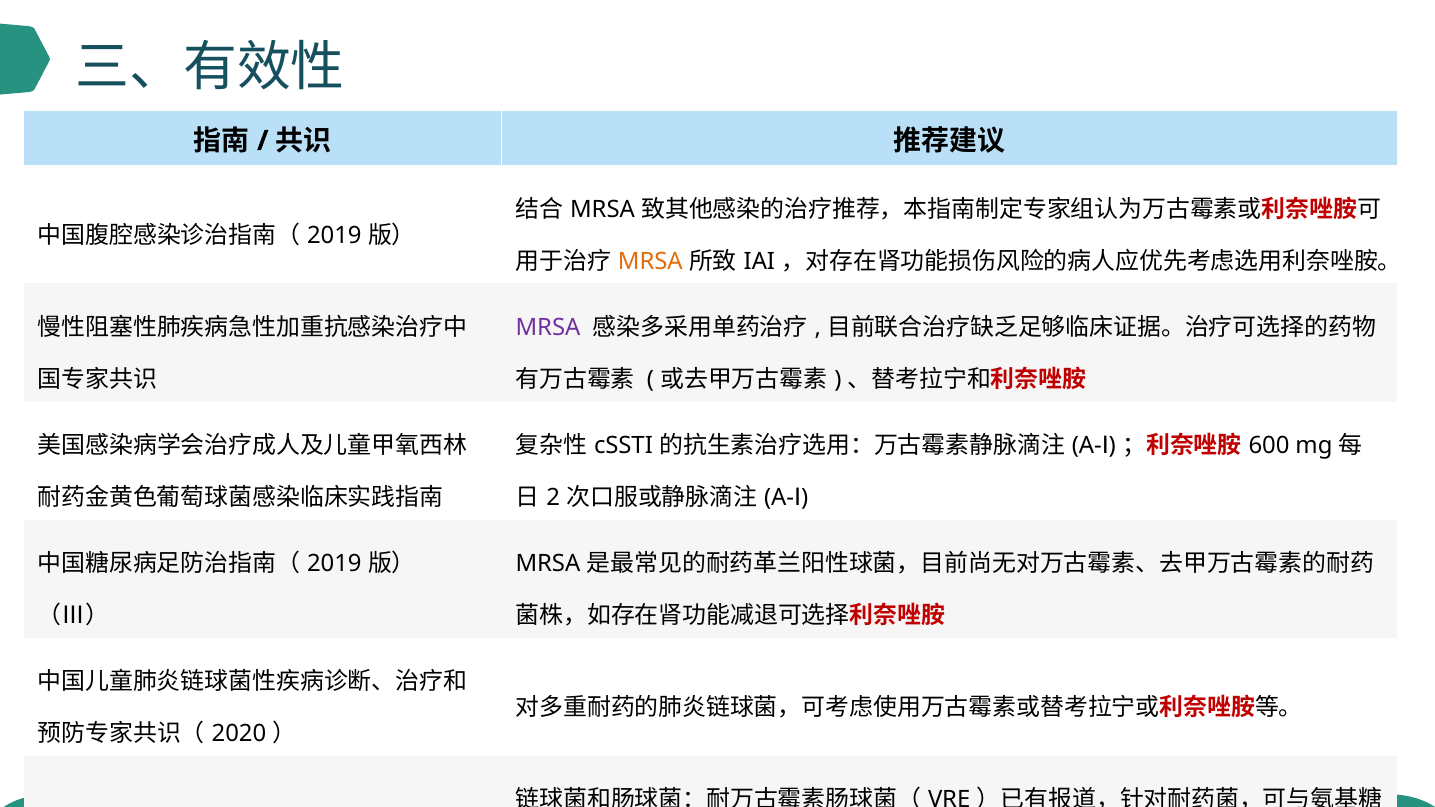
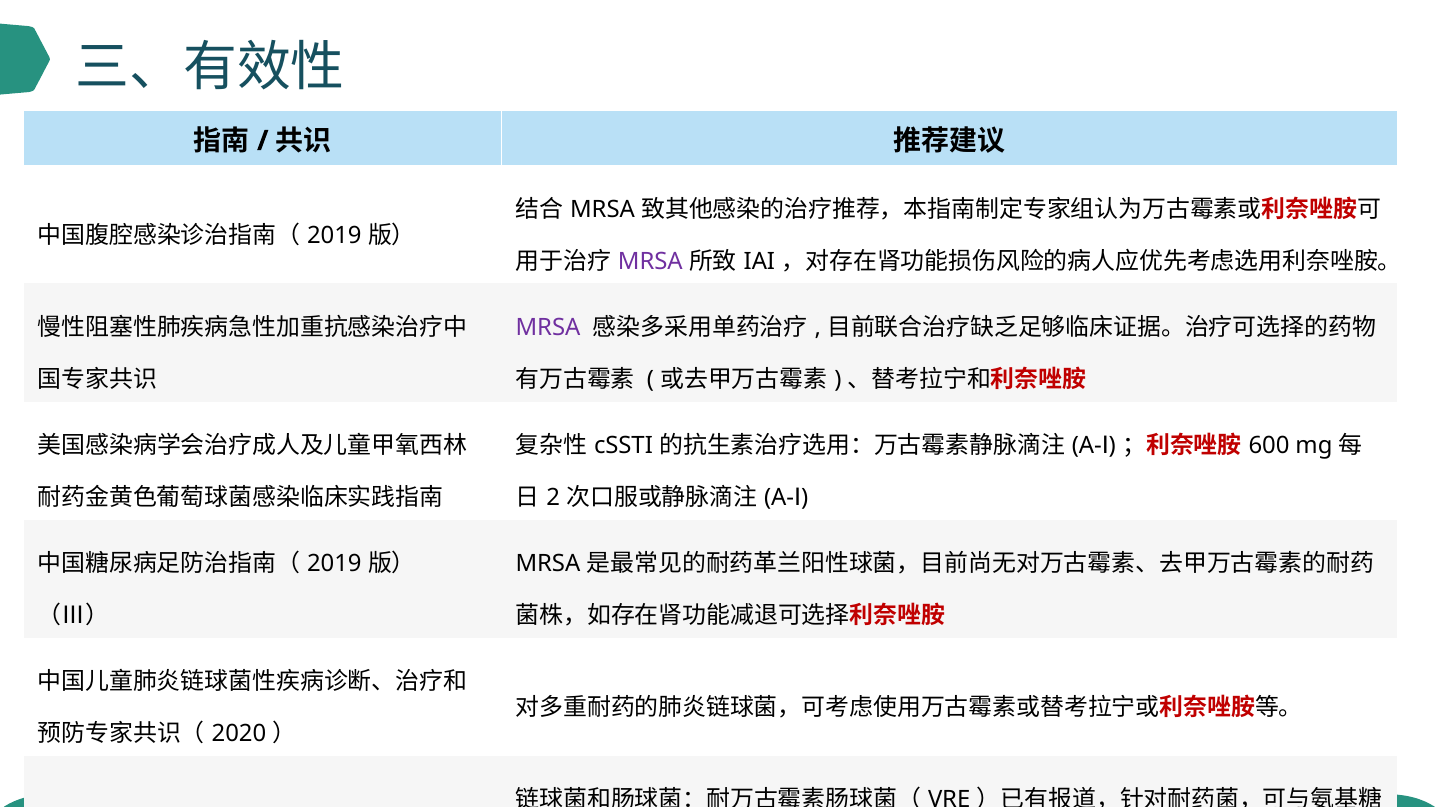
MRSA colour: orange -> purple (650, 261)
